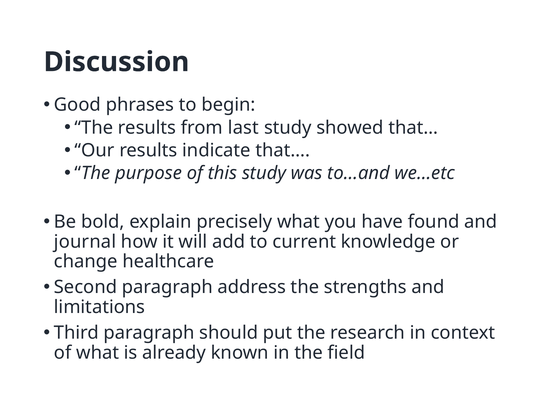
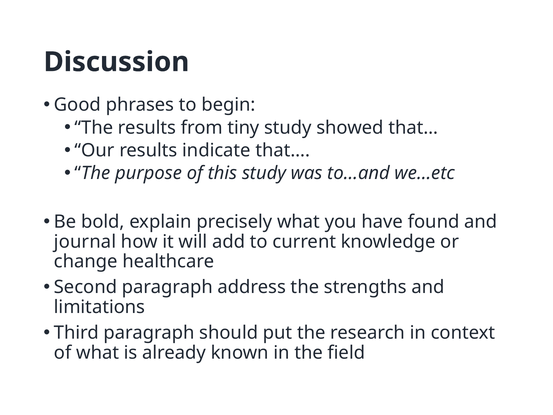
last: last -> tiny (244, 128)
